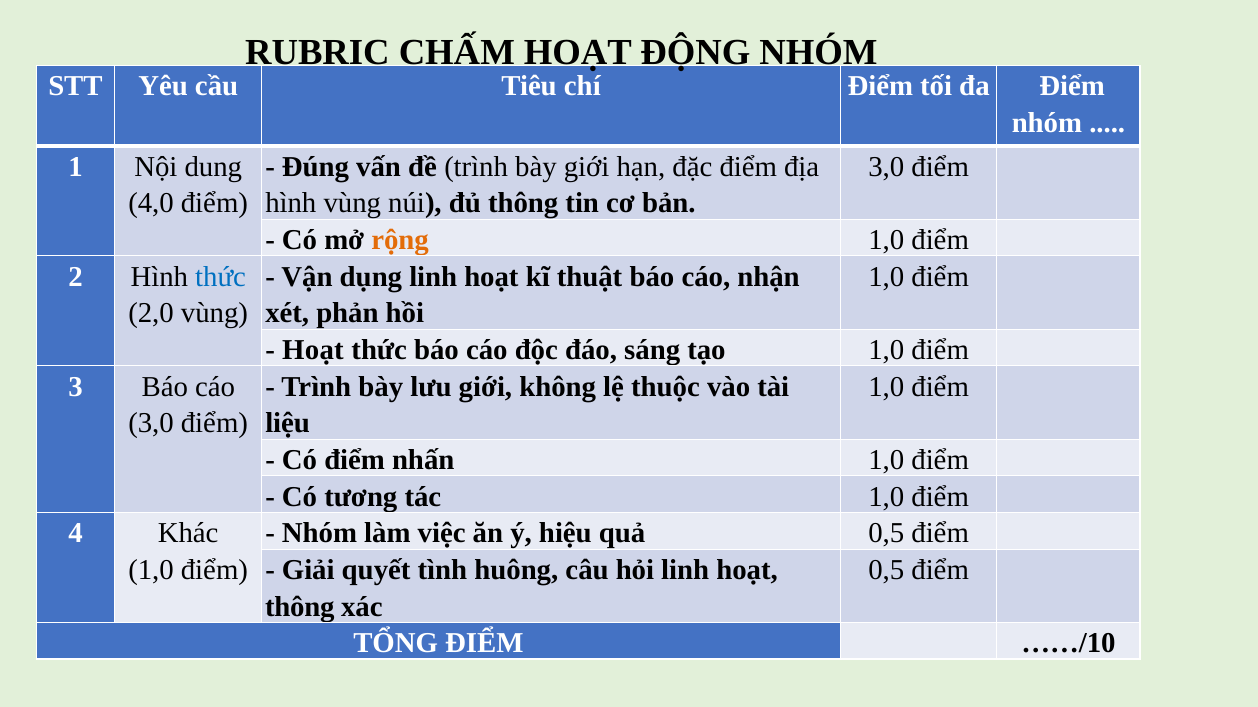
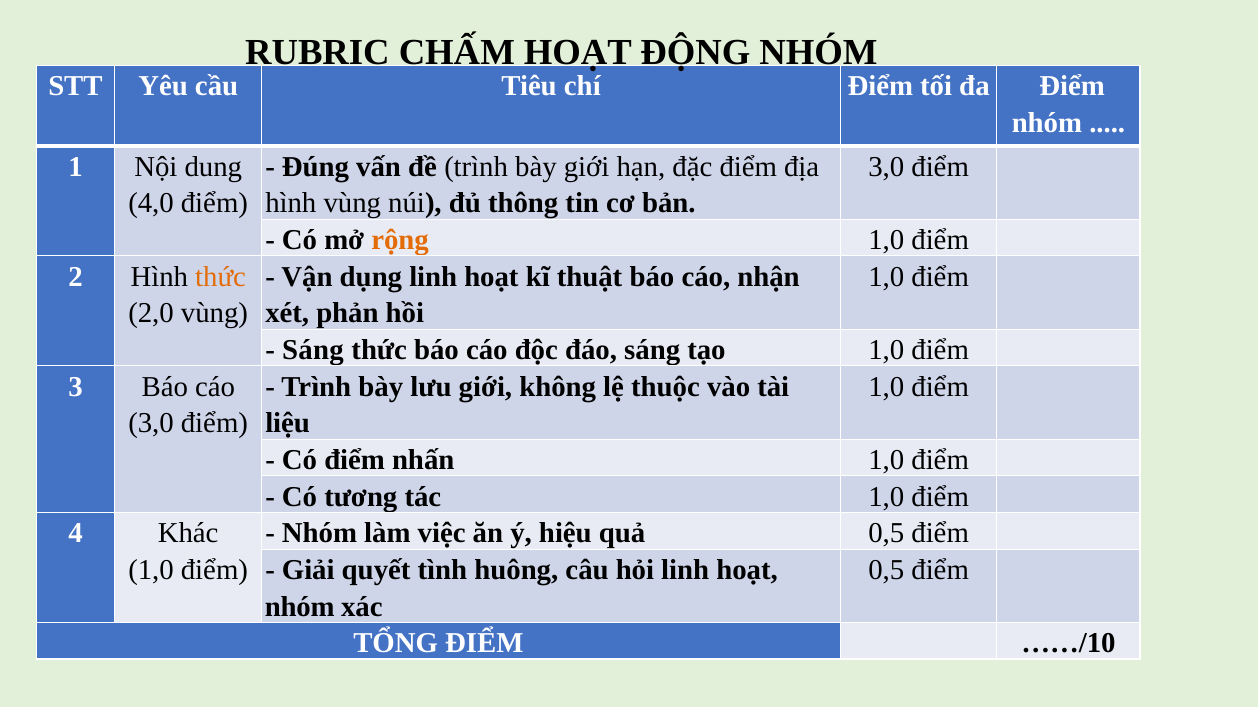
thức colour: blue -> orange (221, 277)
Hoạt: Hoạt -> Sáng (313, 350)
thông: thông -> nhóm (300, 607)
